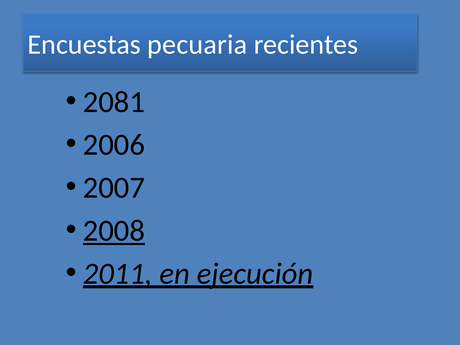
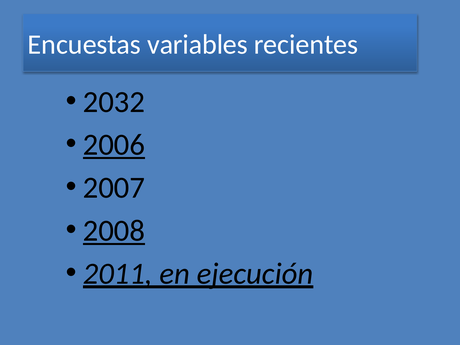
pecuaria: pecuaria -> variables (197, 45)
2081: 2081 -> 2032 (114, 102)
2006 underline: none -> present (114, 145)
